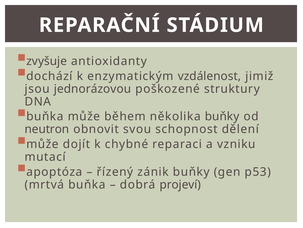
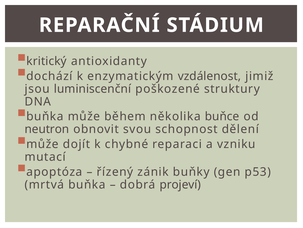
zvyšuje: zvyšuje -> kritický (47, 61)
jednorázovou: jednorázovou -> luminiscenční (92, 89)
několika buňky: buňky -> buňce (222, 116)
